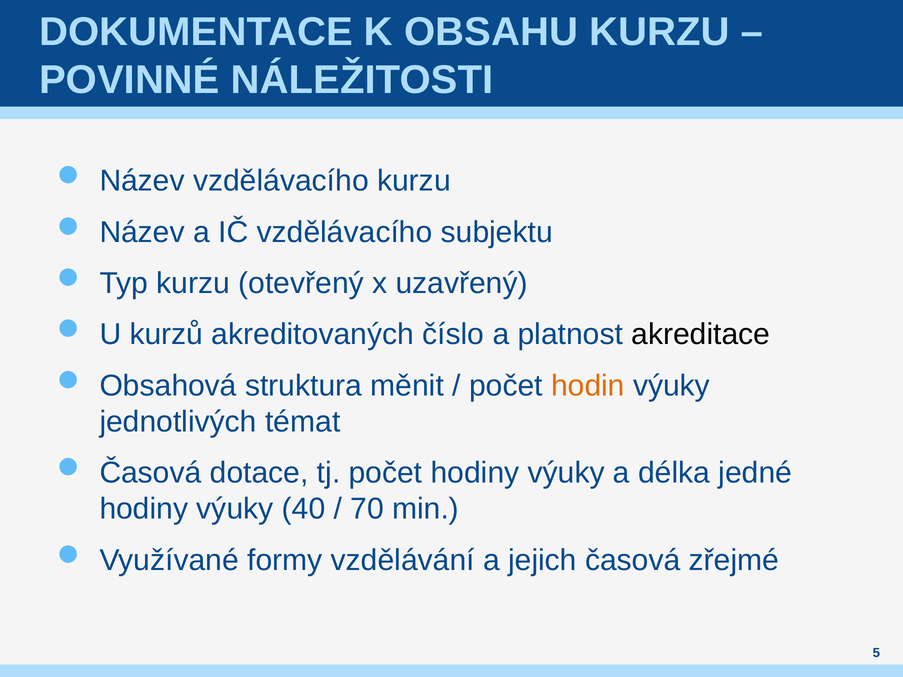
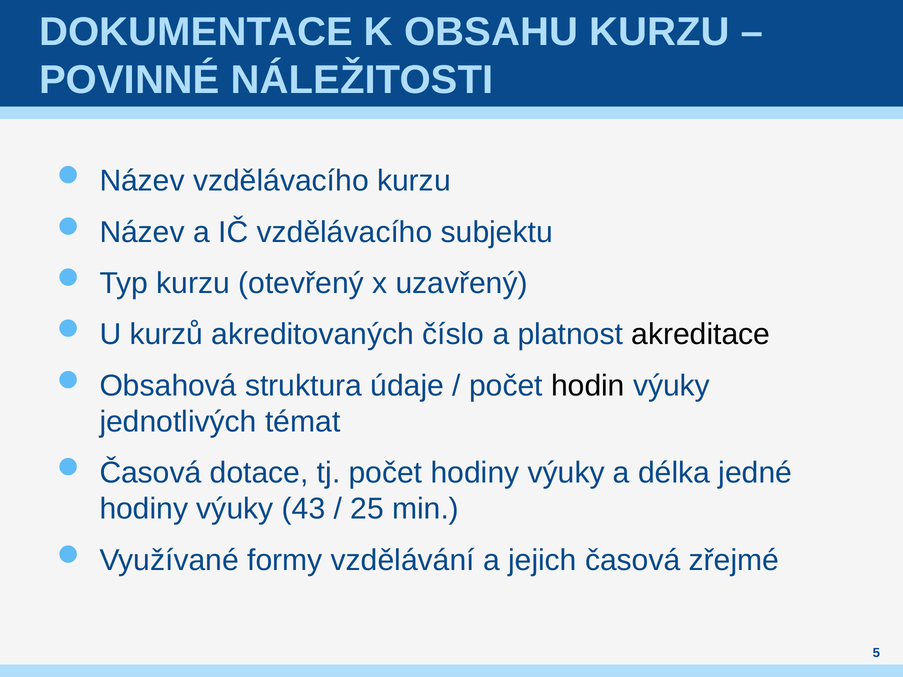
měnit: měnit -> údaje (407, 386)
hodin colour: orange -> black (588, 386)
40: 40 -> 43 (304, 509)
70: 70 -> 25 (367, 509)
